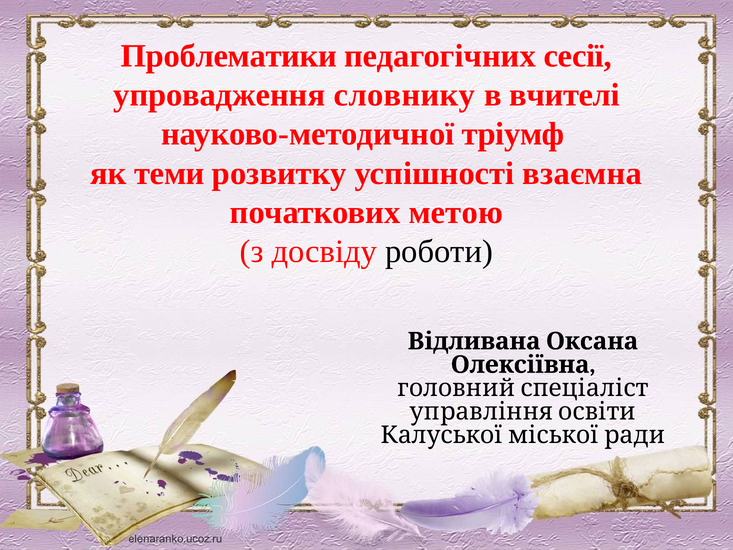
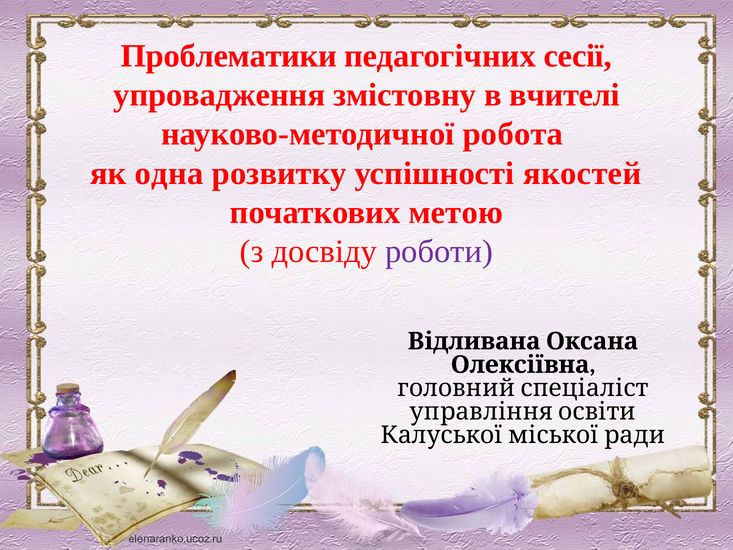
словнику: словнику -> змістовну (405, 95)
тріумф: тріумф -> робота (513, 134)
теми: теми -> одна (169, 173)
взаємна: взаємна -> якостей (582, 173)
роботи colour: black -> purple (439, 251)
